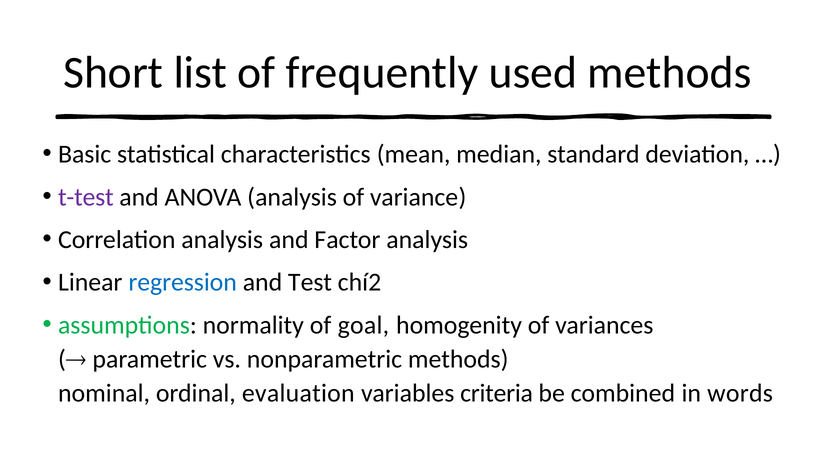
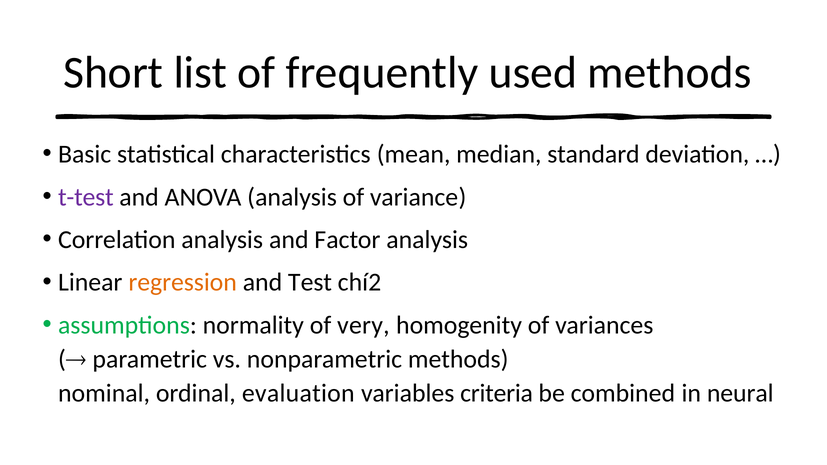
regression colour: blue -> orange (183, 283)
goal: goal -> very (363, 325)
words: words -> neural (740, 394)
